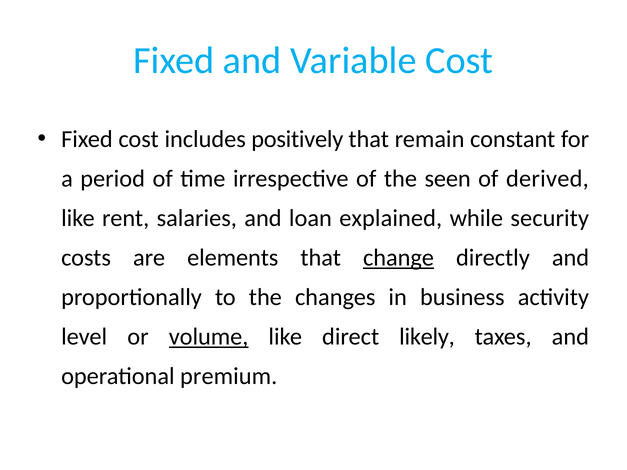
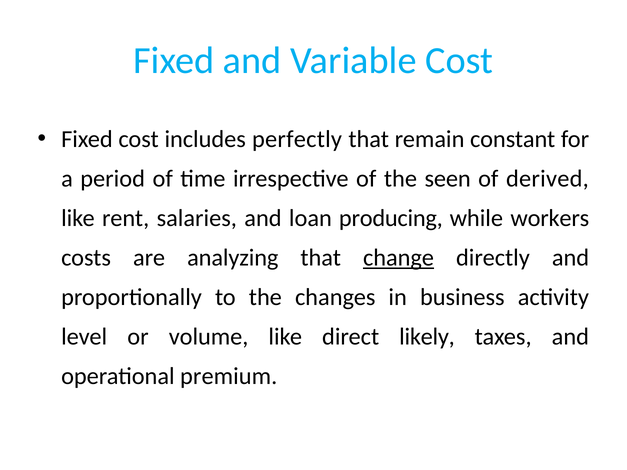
positively: positively -> perfectly (297, 139)
explained: explained -> producing (391, 218)
security: security -> workers (550, 218)
elements: elements -> analyzing (233, 258)
volume underline: present -> none (209, 337)
